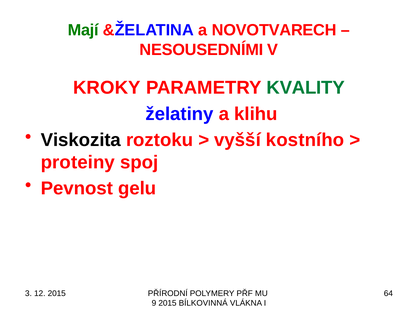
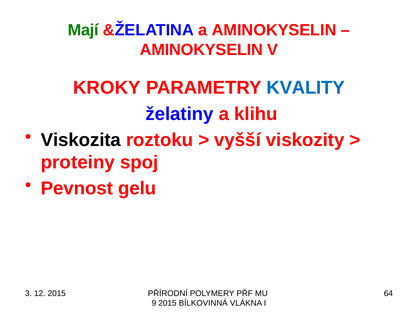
a NOVOTVARECH: NOVOTVARECH -> AMINOKYSELIN (274, 30)
NESOUSEDNÍMI: NESOUSEDNÍMI -> AMINOKYSELIN (201, 50)
KVALITY colour: green -> blue (306, 88)
kostního: kostního -> viskozity (305, 140)
